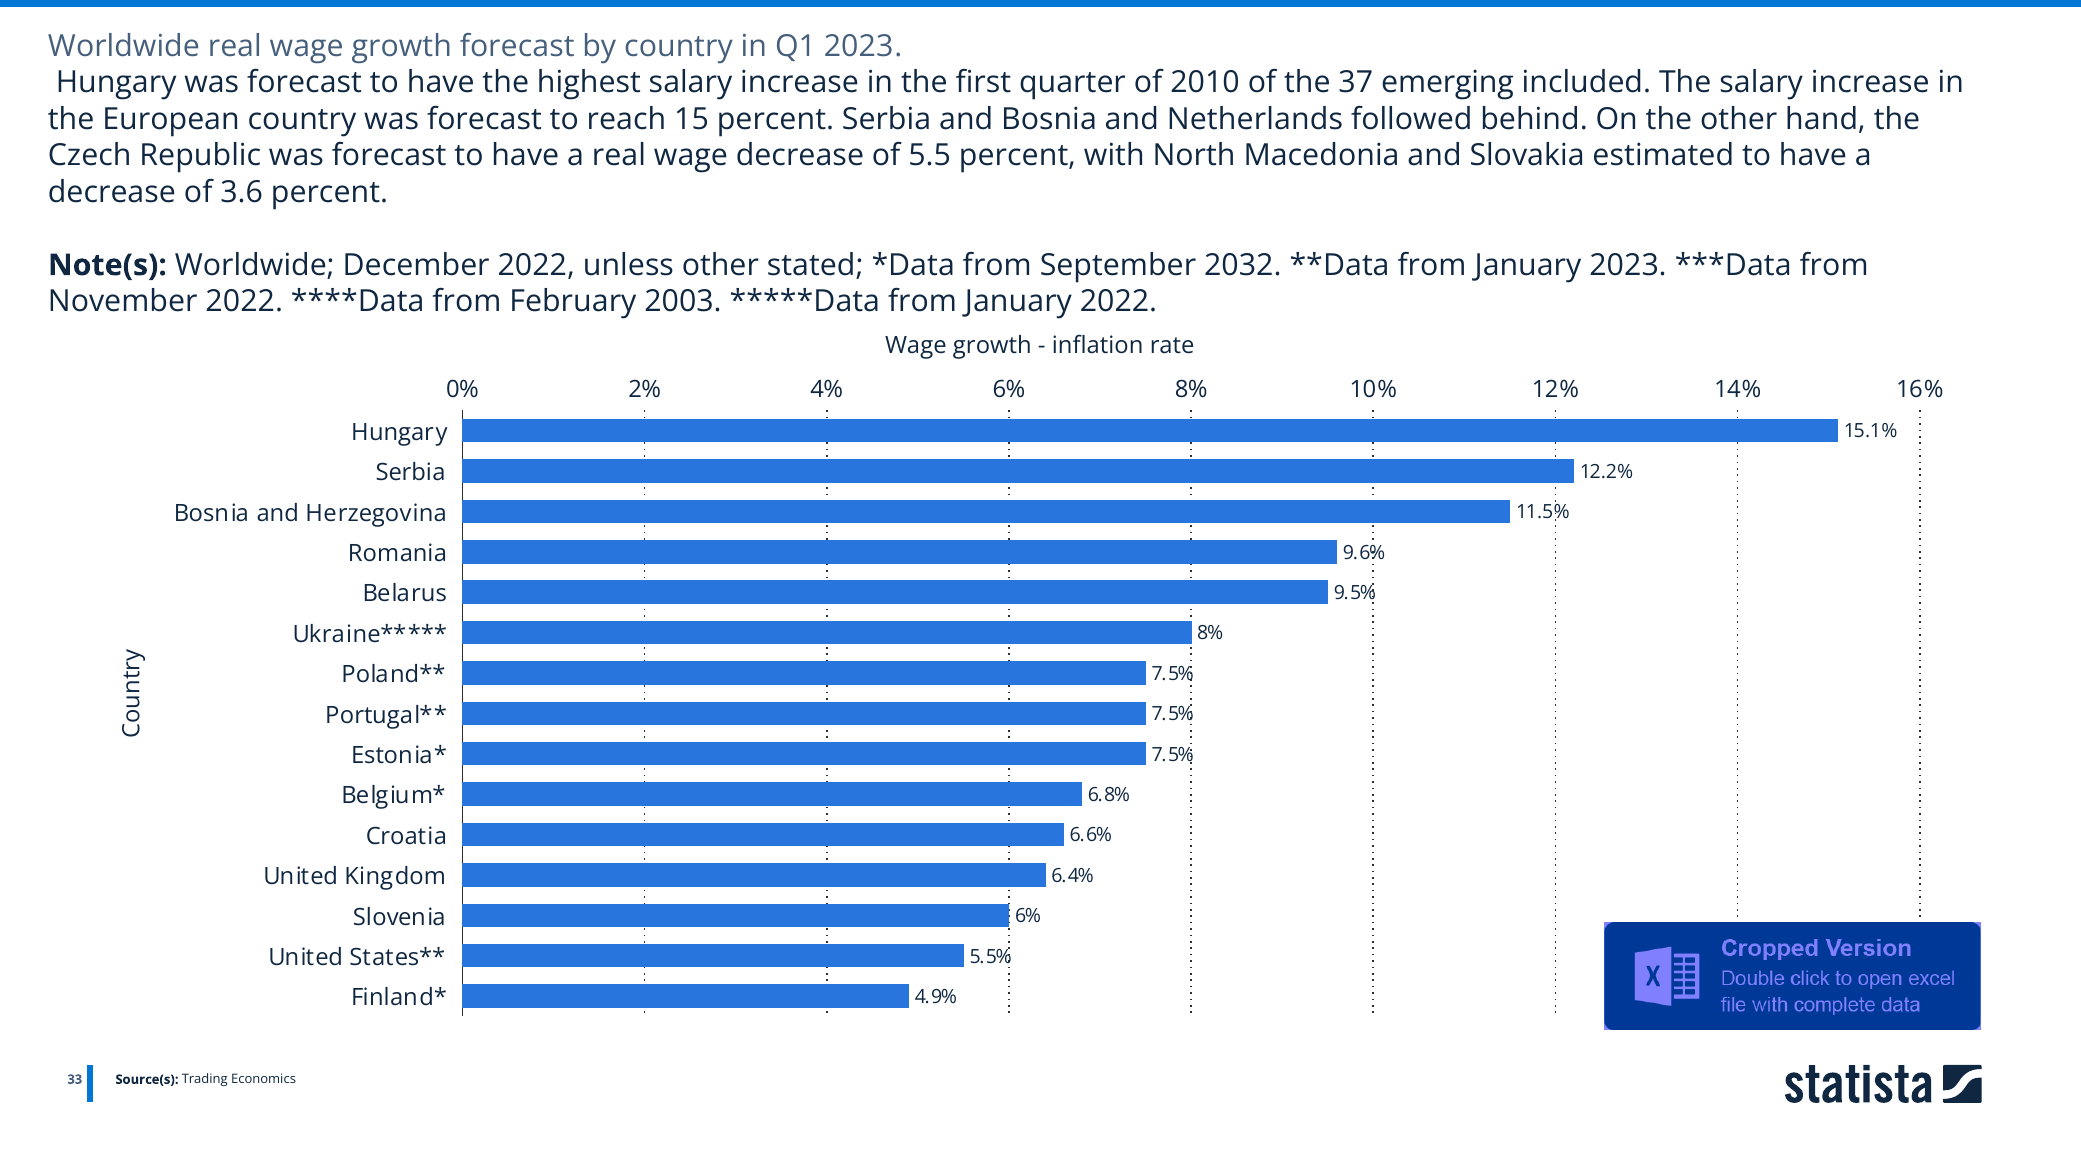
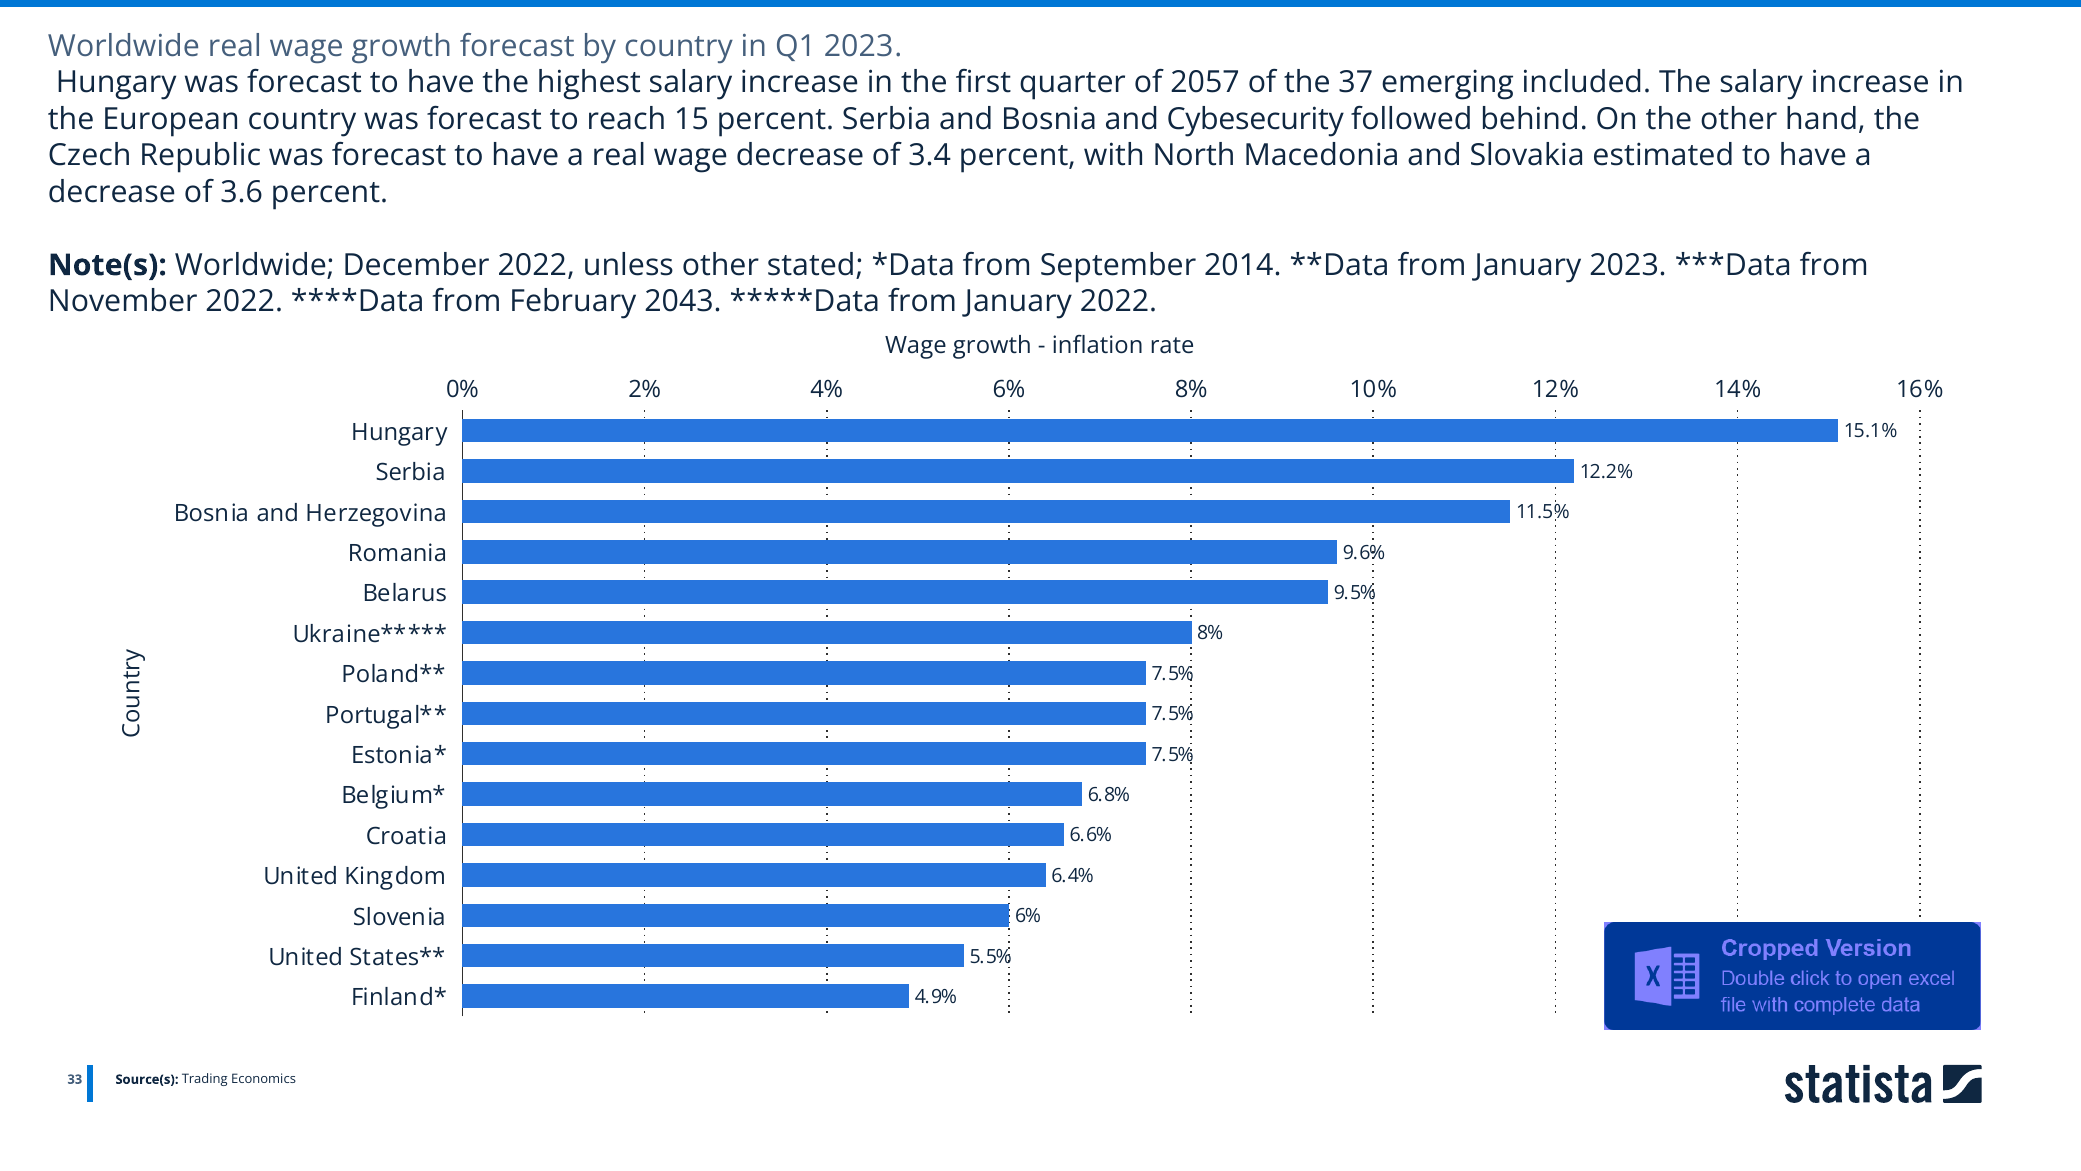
2010: 2010 -> 2057 (1205, 83)
Netherlands: Netherlands -> Cybesecurity (1255, 119)
5.5: 5.5 -> 3.4 (930, 156)
2032: 2032 -> 2014 (1243, 265)
2003: 2003 -> 2043 (683, 302)
